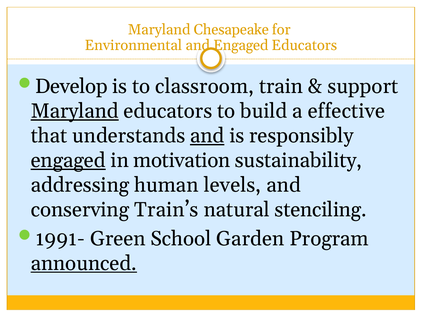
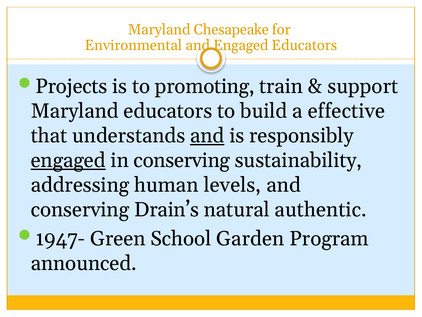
Develop: Develop -> Projects (71, 86)
classroom: classroom -> promoting (205, 86)
Maryland underline: present -> none (75, 111)
in motivation: motivation -> conserving (182, 160)
Train’s: Train’s -> Drain’s (167, 209)
stenciling: stenciling -> authentic (321, 209)
1991-: 1991- -> 1947- (60, 238)
announced underline: present -> none (84, 263)
